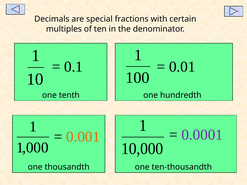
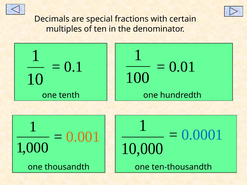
0.0001 colour: purple -> blue (202, 135)
